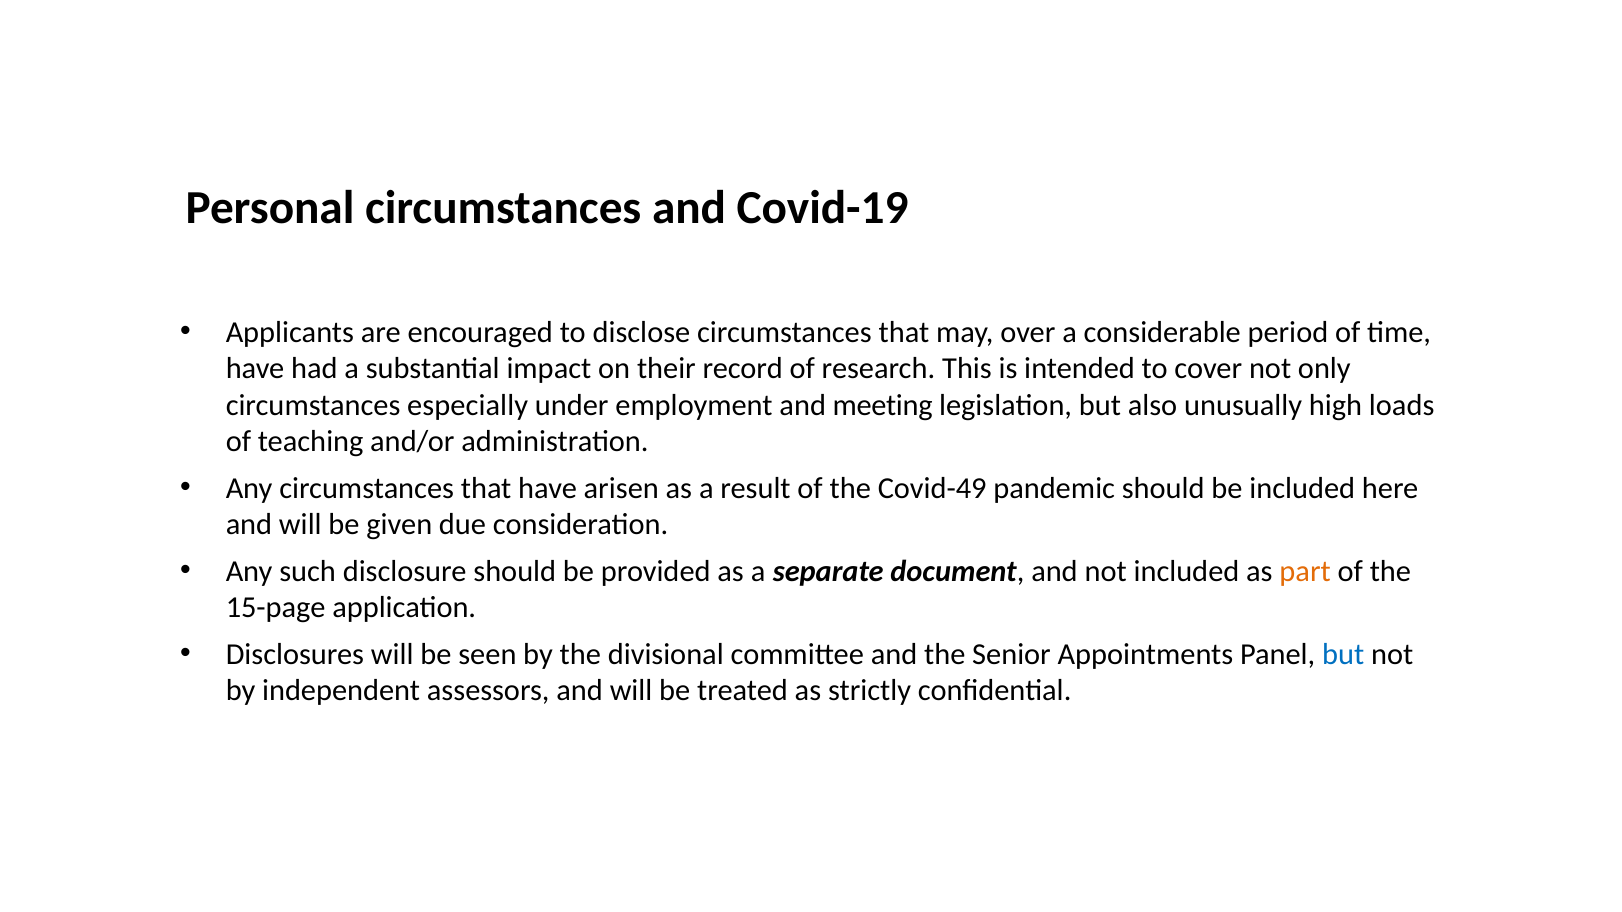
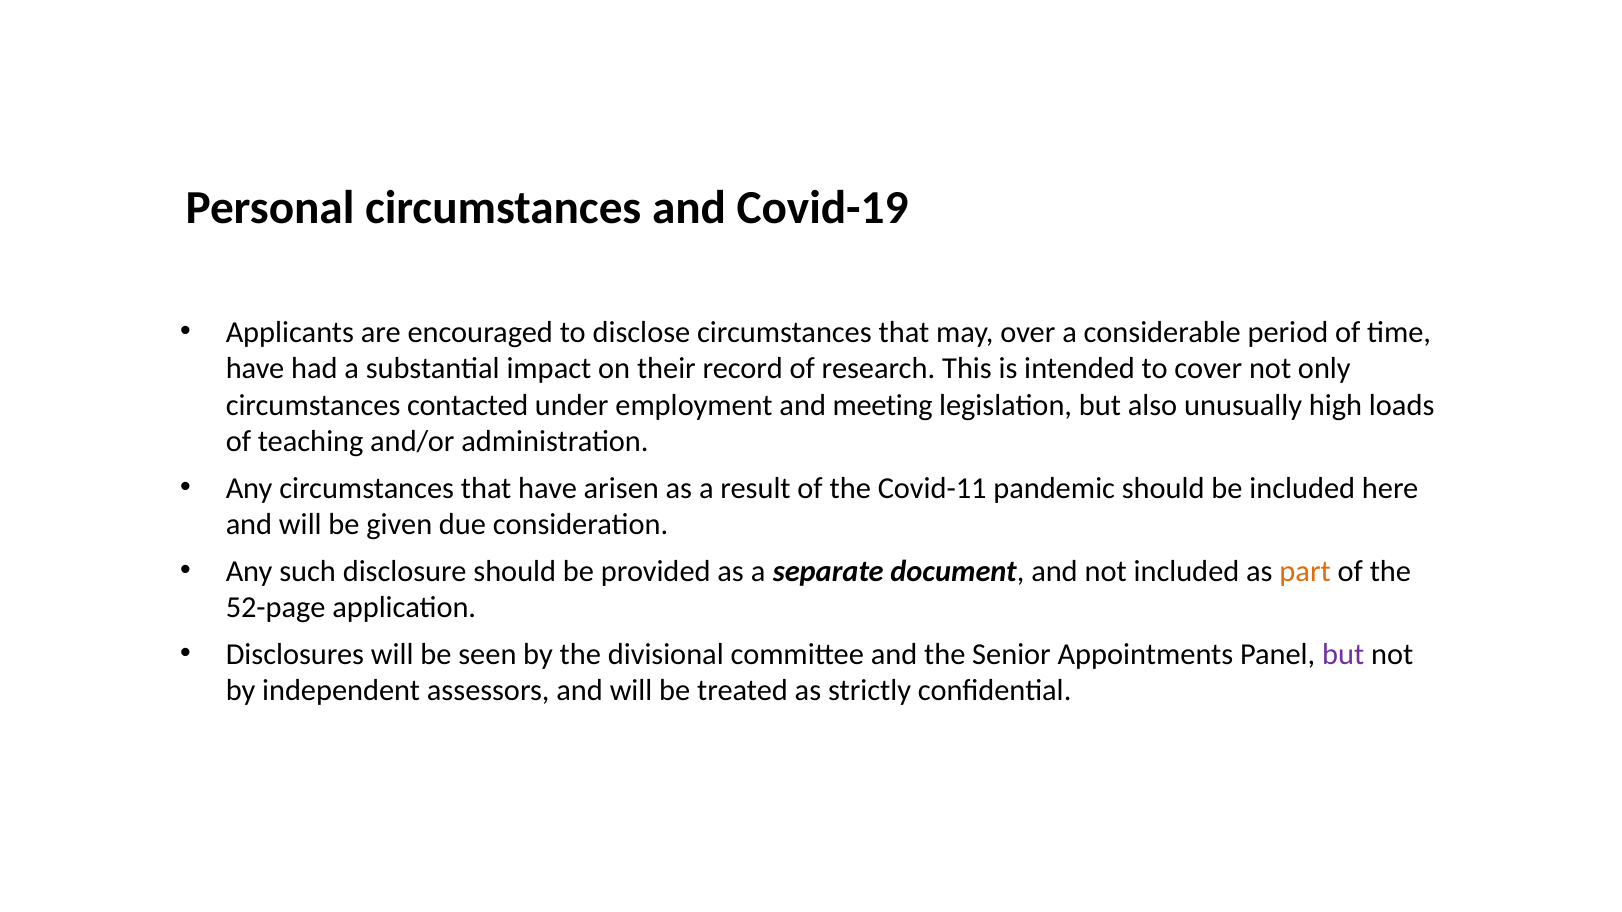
especially: especially -> contacted (468, 405)
Covid-49: Covid-49 -> Covid-11 (932, 488)
15-page: 15-page -> 52-page (276, 608)
but colour: blue -> purple (1343, 655)
